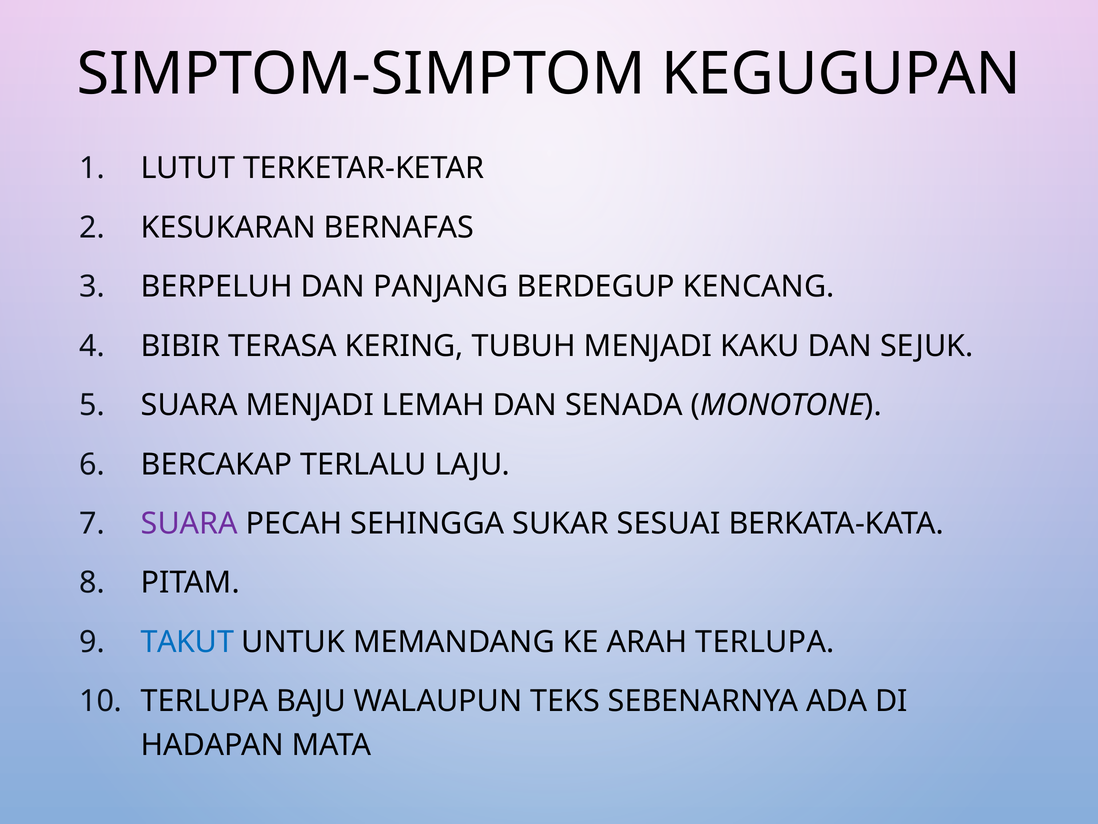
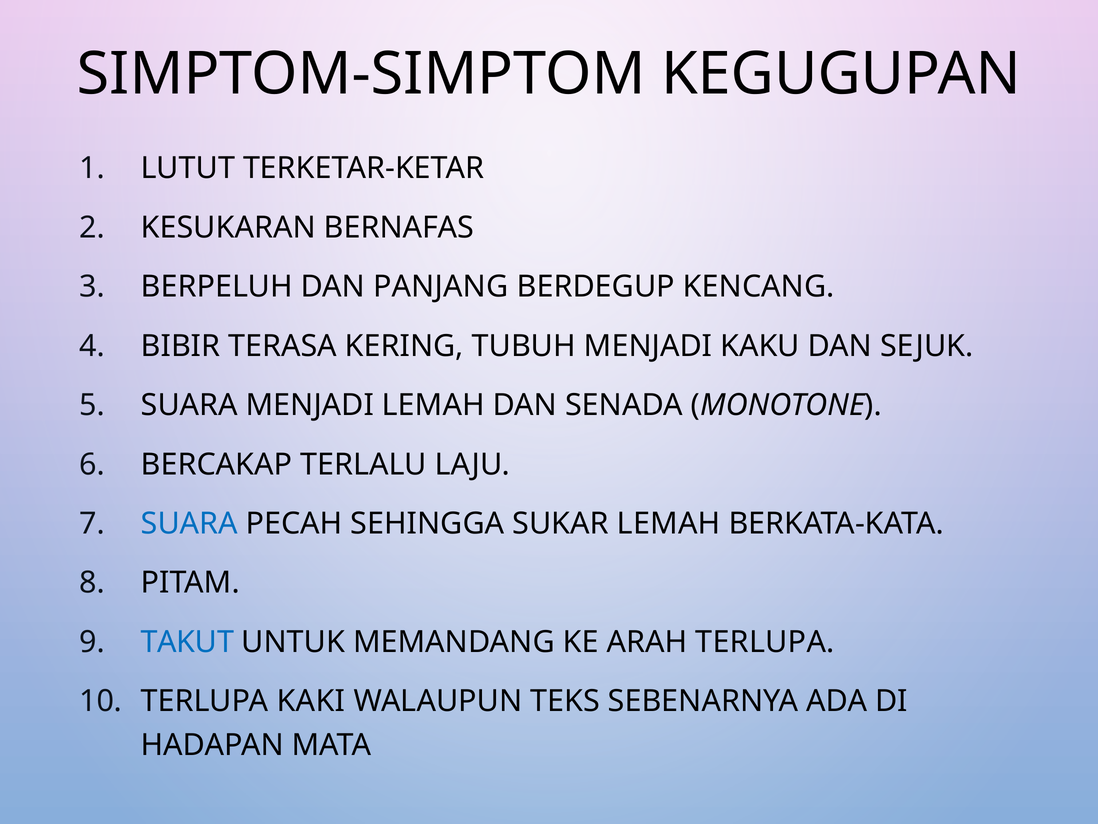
SUARA colour: purple -> blue (189, 523)
SUKAR SESUAI: SESUAI -> LEMAH (669, 523)
BAJU: BAJU -> KAKI (311, 701)
